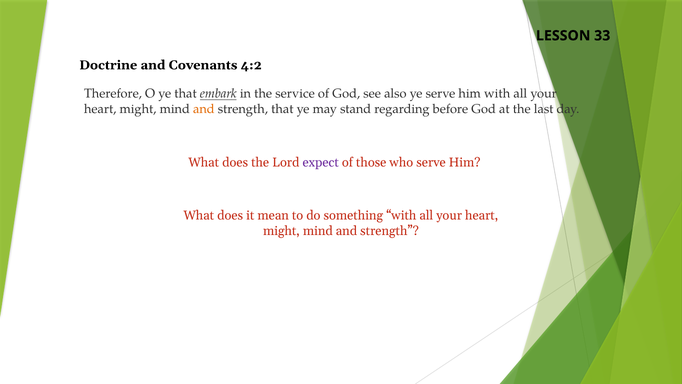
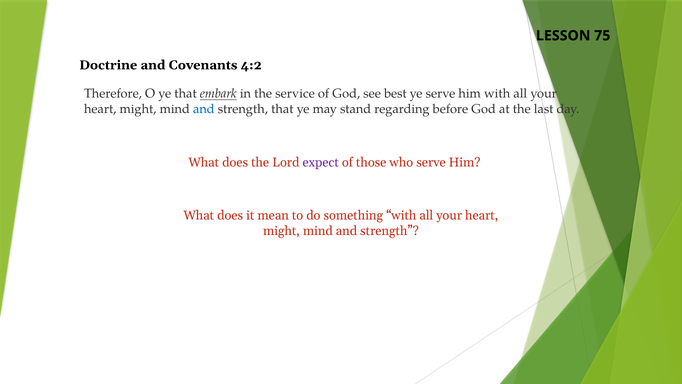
33: 33 -> 75 (602, 36)
also: also -> best (395, 93)
and colour: orange -> blue (204, 109)
